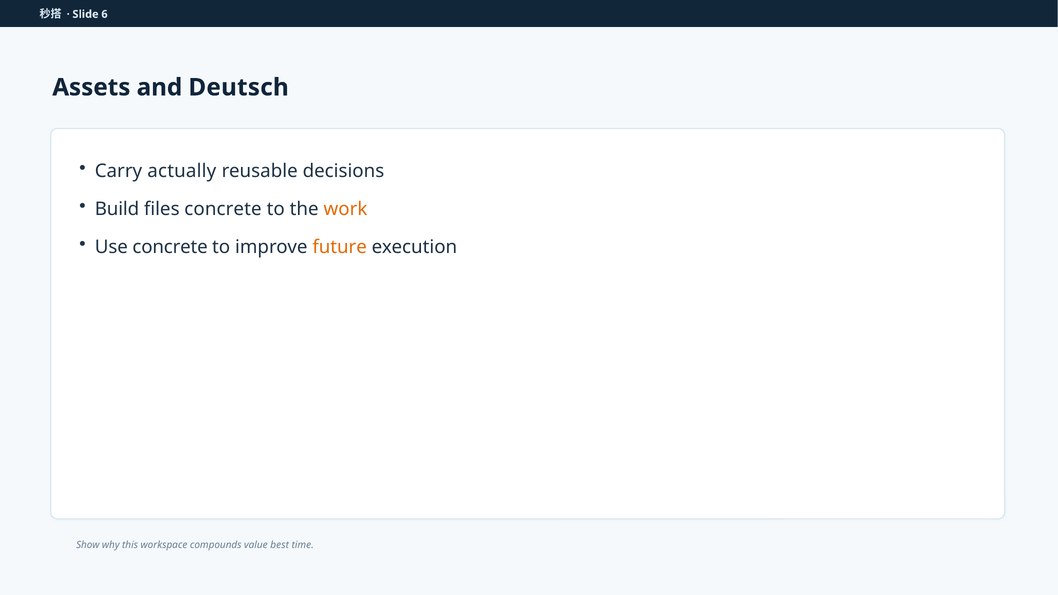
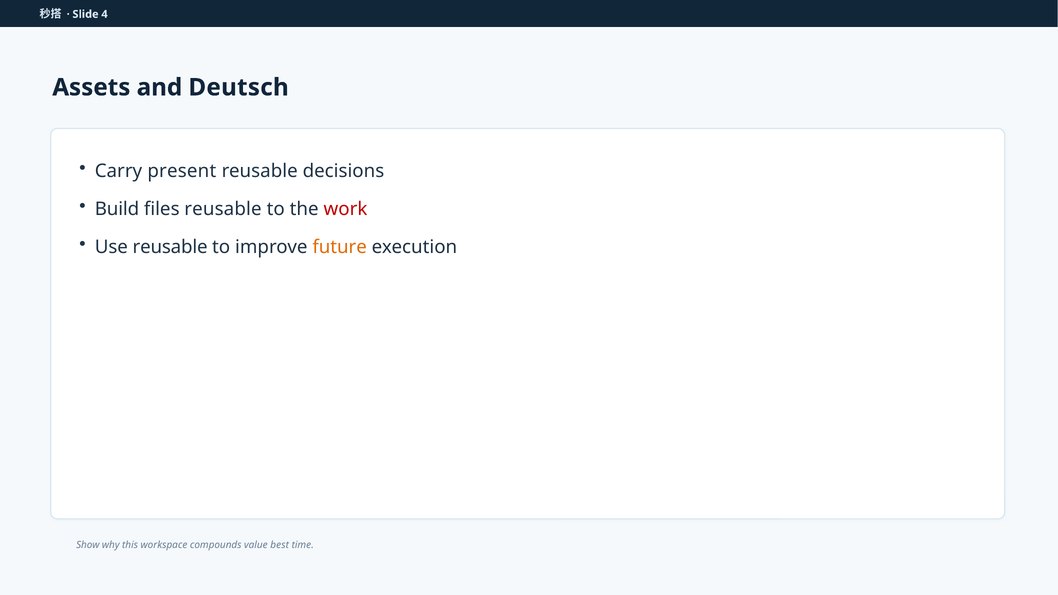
6: 6 -> 4 (104, 14)
actually: actually -> present (182, 171)
files concrete: concrete -> reusable (223, 209)
work colour: orange -> red (345, 209)
Use concrete: concrete -> reusable (170, 247)
